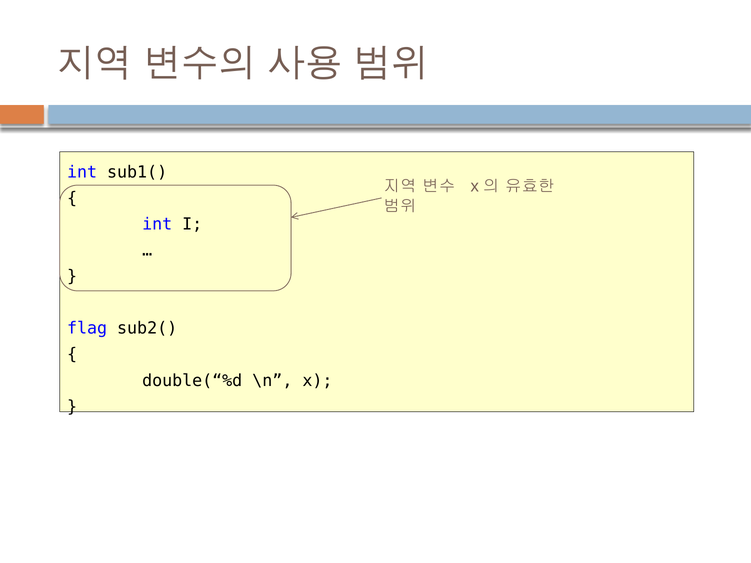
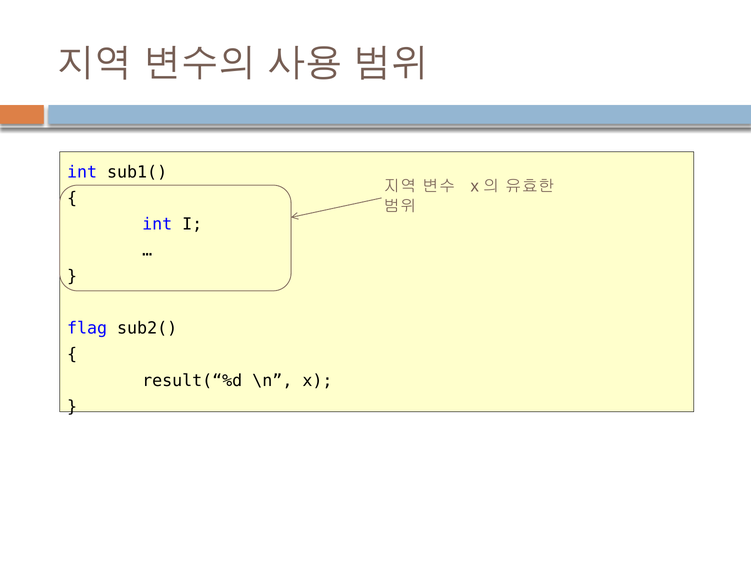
double(“%d: double(“%d -> result(“%d (192, 381)
